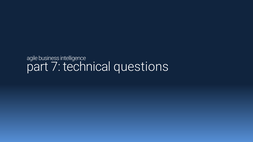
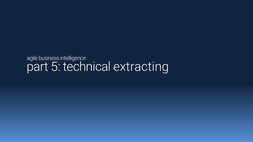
7: 7 -> 5 (56, 67)
questions: questions -> extracting (141, 67)
